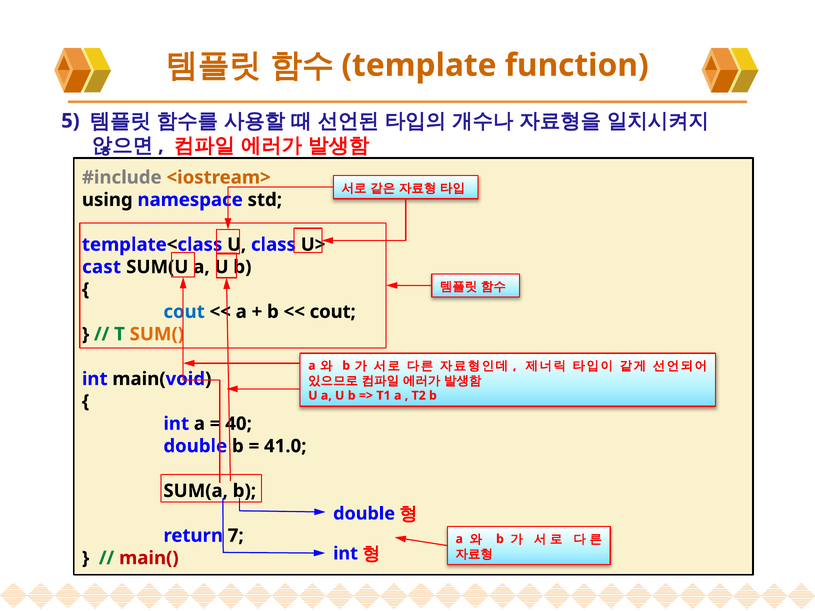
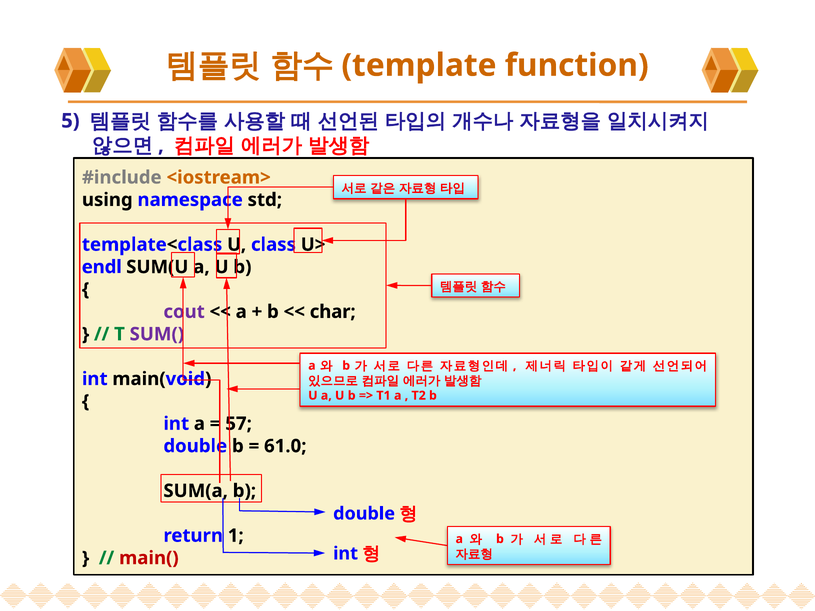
cast: cast -> endl (102, 267)
cout colour: blue -> purple (184, 312)
cout: cout -> char (333, 312)
SUM( colour: orange -> purple (157, 334)
40: 40 -> 57 (239, 424)
41.0: 41.0 -> 61.0 (285, 446)
7: 7 -> 1 (236, 536)
